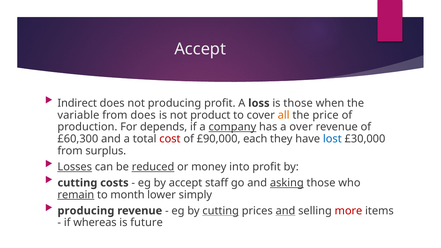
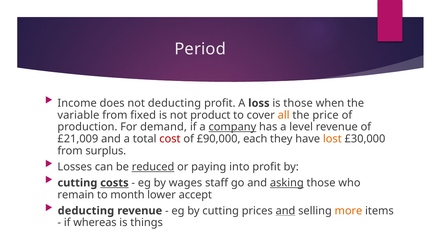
Accept: Accept -> Period (200, 49)
Indirect: Indirect -> Income (77, 103)
not producing: producing -> deducting (174, 103)
from does: does -> fixed (143, 115)
depends: depends -> demand (164, 127)
over: over -> level (301, 127)
£60,300: £60,300 -> £21,009 (78, 139)
lost colour: blue -> orange (332, 139)
Losses underline: present -> none (75, 167)
money: money -> paying (209, 167)
costs underline: none -> present (114, 183)
by accept: accept -> wages (185, 183)
remain underline: present -> none (76, 195)
simply: simply -> accept (195, 195)
producing: producing -> deducting (86, 211)
cutting underline: present -> none (221, 211)
more colour: red -> orange (348, 211)
future: future -> things (147, 223)
